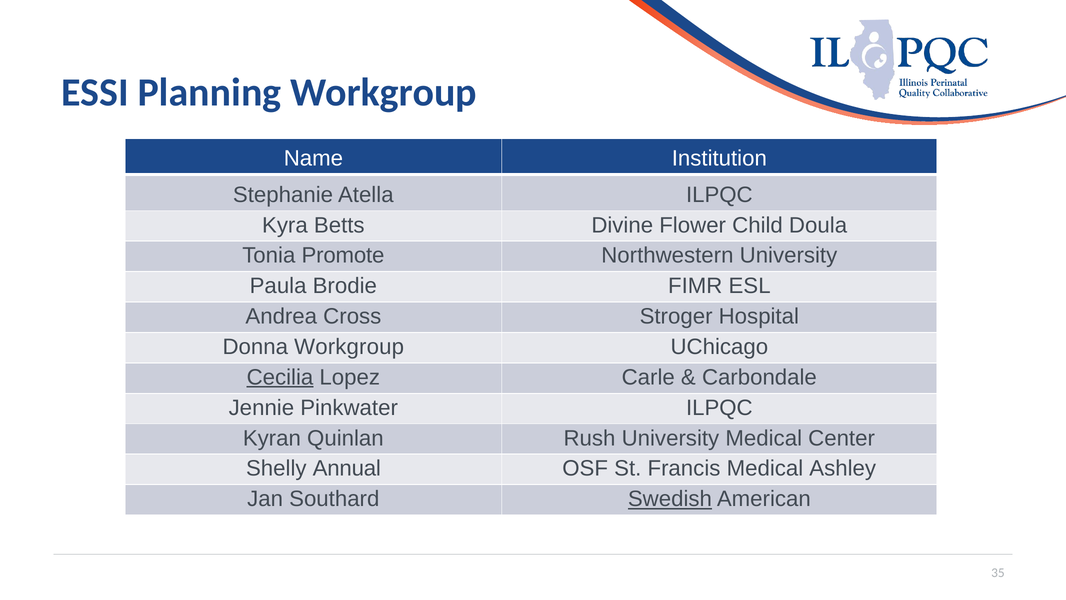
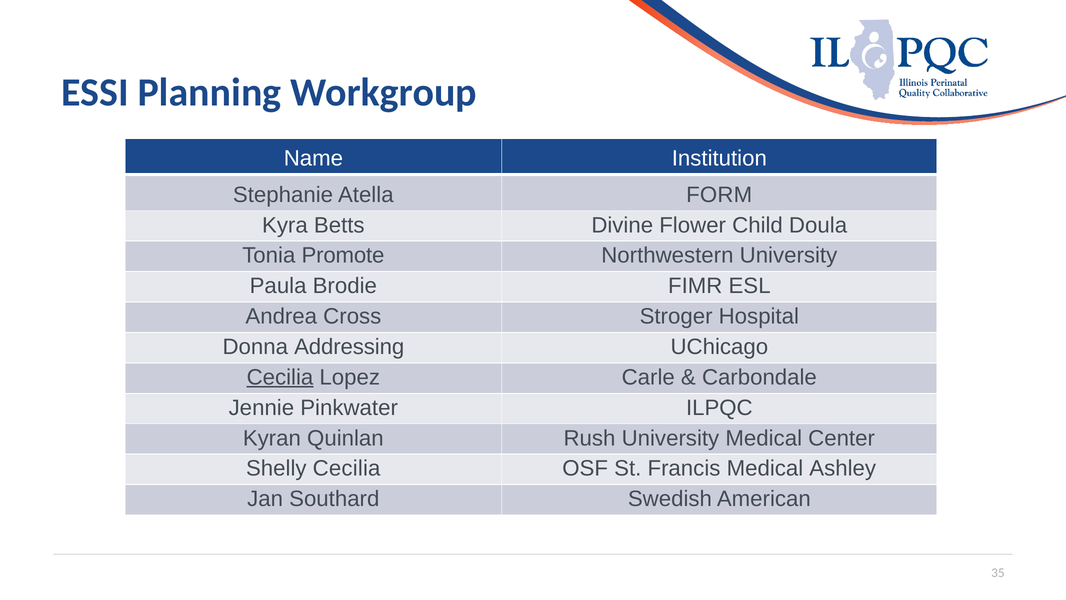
Atella ILPQC: ILPQC -> FORM (719, 195)
Donna Workgroup: Workgroup -> Addressing (349, 347)
Shelly Annual: Annual -> Cecilia (347, 468)
Swedish underline: present -> none (670, 499)
